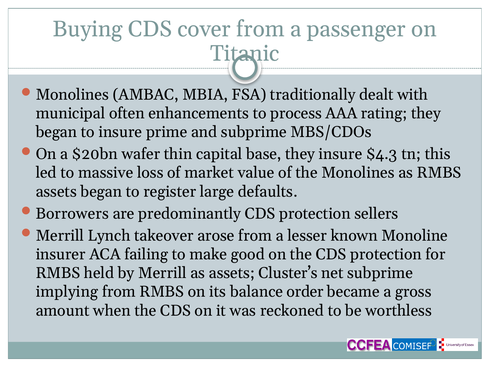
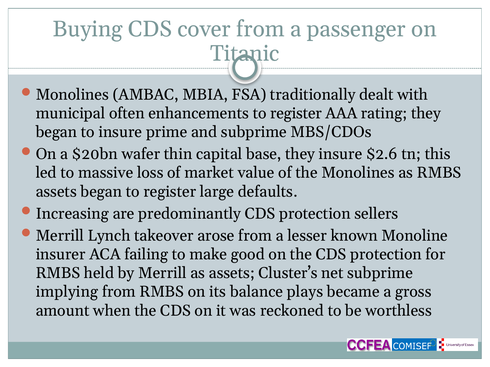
enhancements to process: process -> register (296, 113)
$4.3: $4.3 -> $2.6 (382, 154)
Borrowers: Borrowers -> Increasing (72, 214)
order: order -> plays (305, 292)
